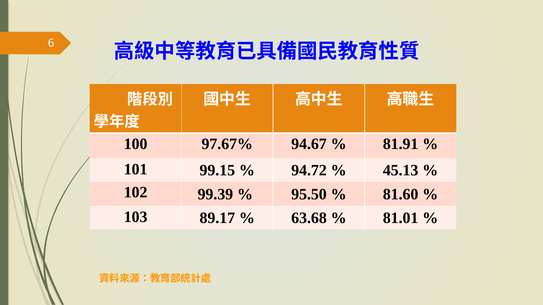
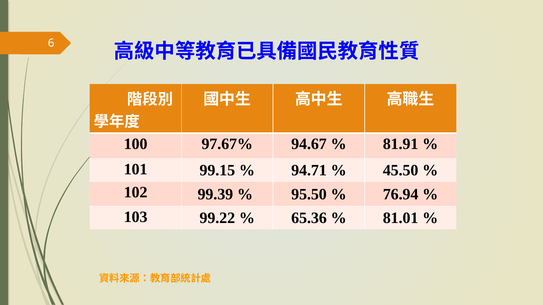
94.72: 94.72 -> 94.71 (309, 171)
45.13: 45.13 -> 45.50 (401, 171)
81.60: 81.60 -> 76.94 (401, 194)
89.17: 89.17 -> 99.22 (217, 218)
63.68: 63.68 -> 65.36 (309, 218)
